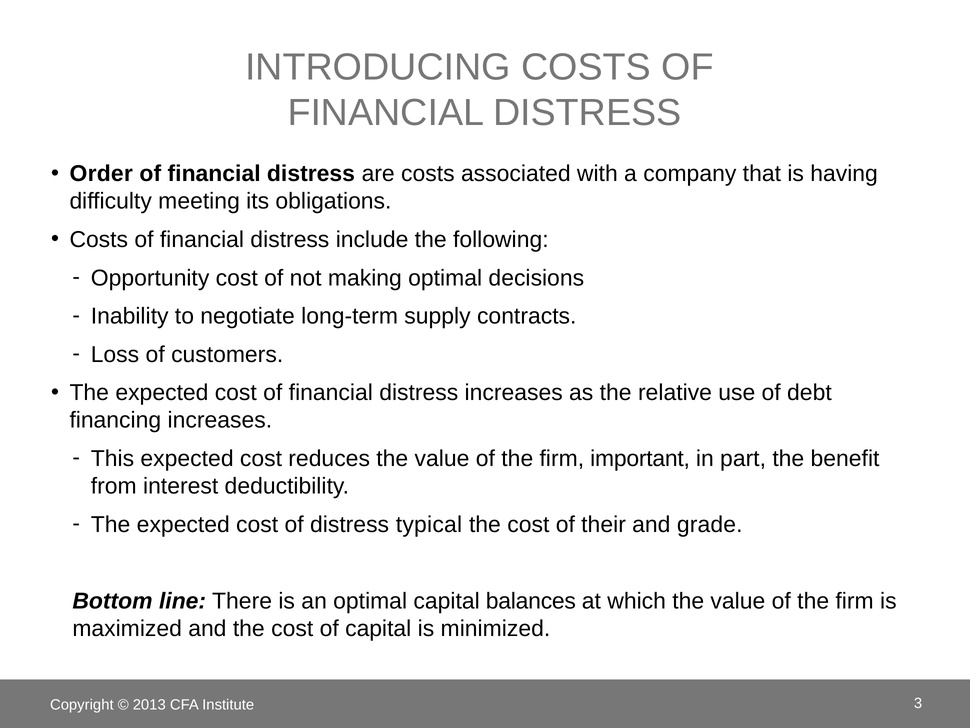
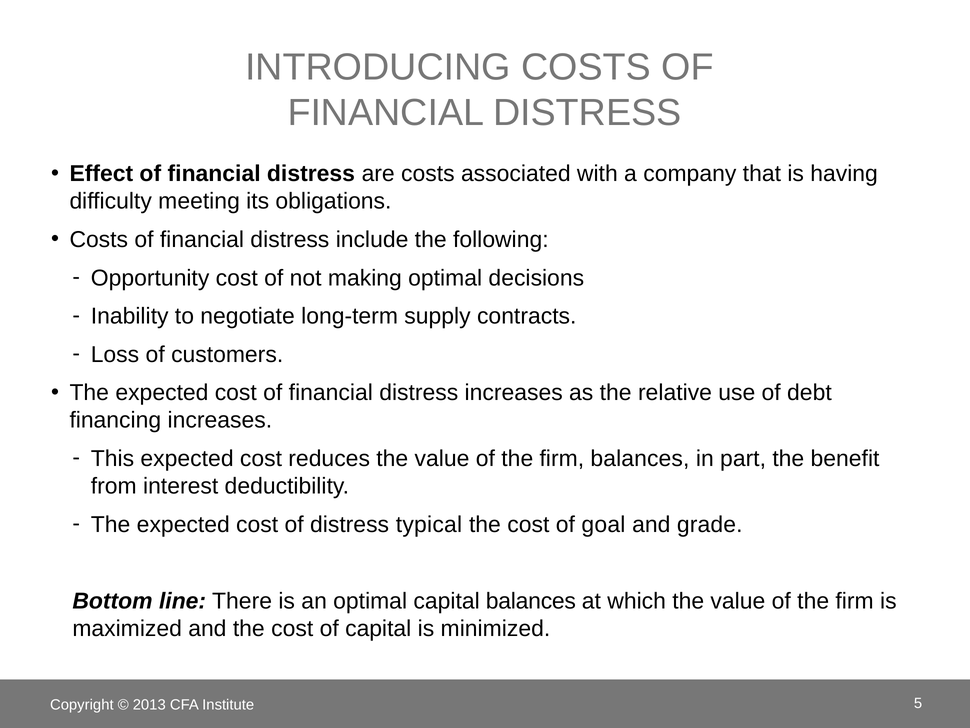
Order: Order -> Effect (101, 174)
firm important: important -> balances (640, 458)
their: their -> goal (603, 524)
3: 3 -> 5 (918, 703)
